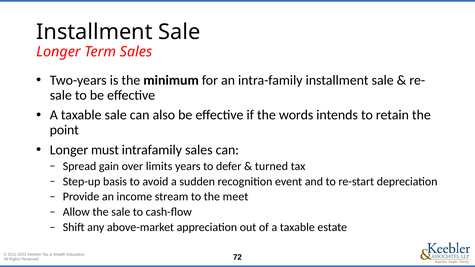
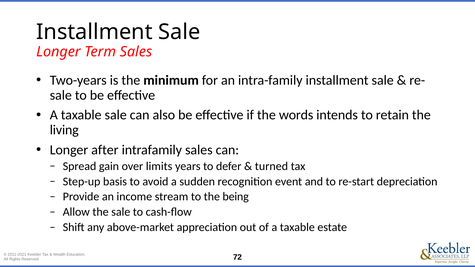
point: point -> living (64, 130)
must: must -> after (105, 150)
meet: meet -> being (236, 197)
